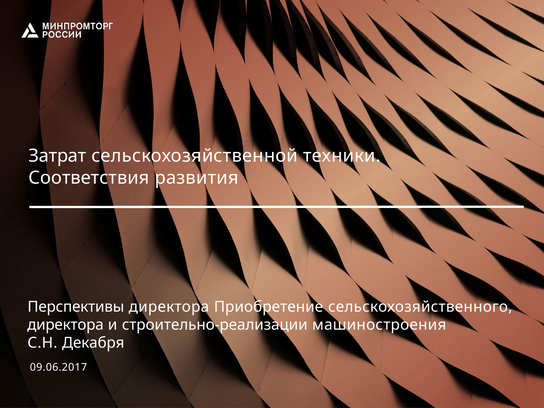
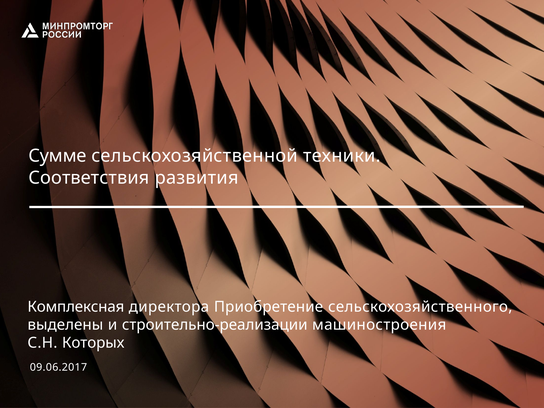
Затрат: Затрат -> Сумме (57, 156)
Перспективы: Перспективы -> Комплексная (76, 307)
директора: директора -> выделены (65, 325)
Декабря: Декабря -> Которых (93, 343)
